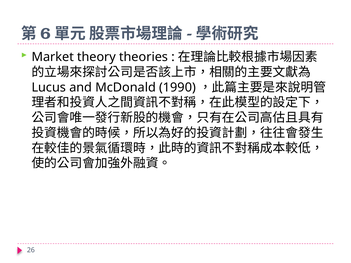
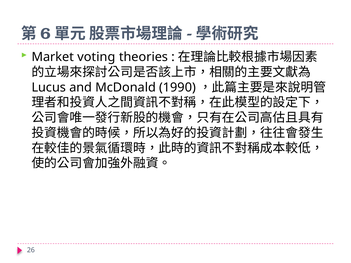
theory: theory -> voting (96, 57)
